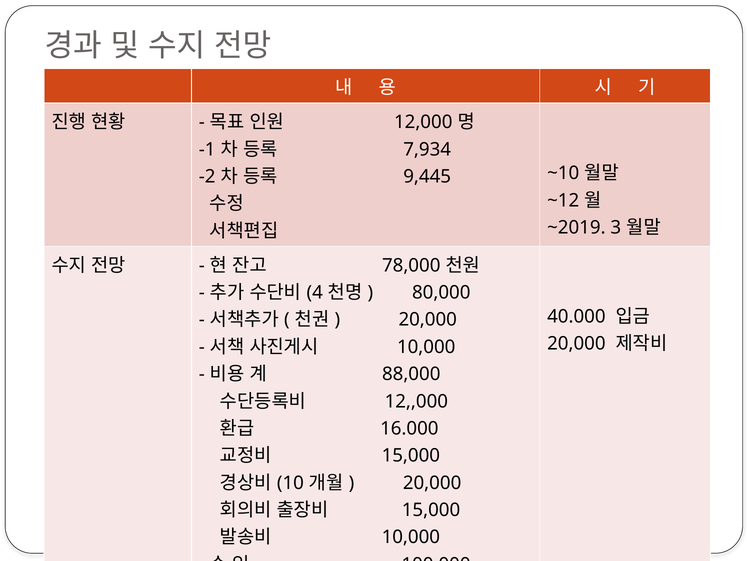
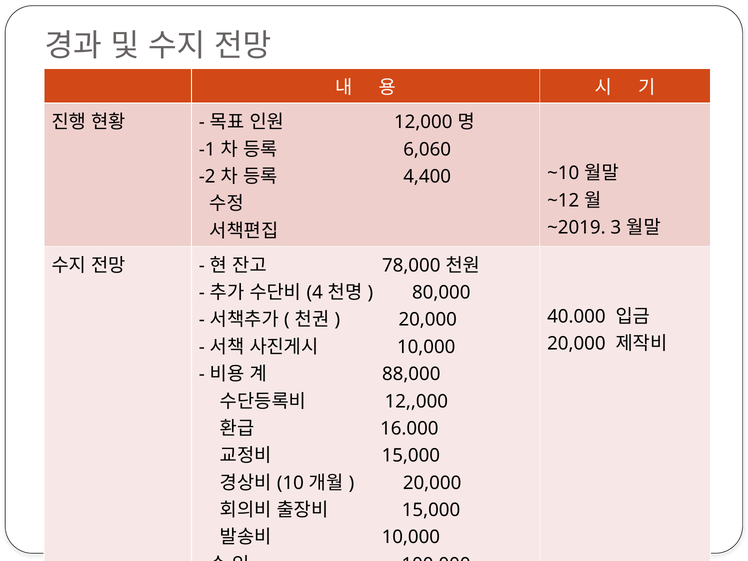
7,934: 7,934 -> 6,060 (427, 149)
9,445: 9,445 -> 4,400 (427, 177)
